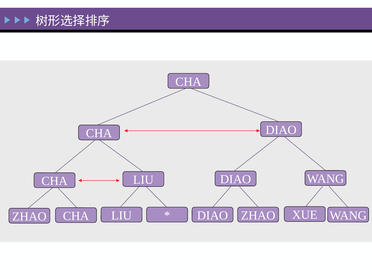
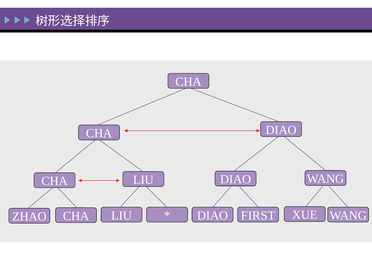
DIAO ZHAO: ZHAO -> FIRST (258, 215)
